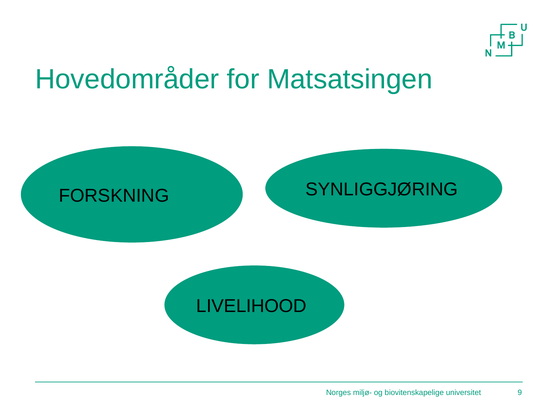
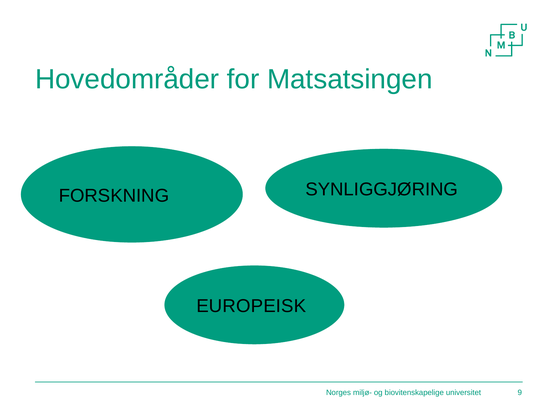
LIVELIHOOD: LIVELIHOOD -> EUROPEISK (251, 307)
